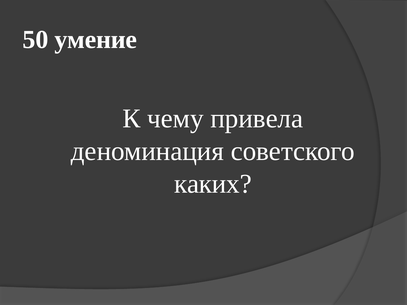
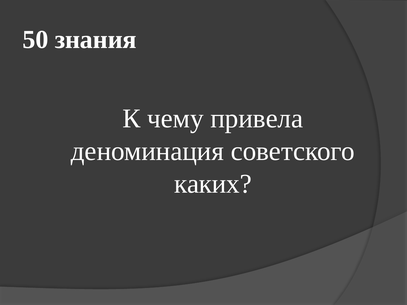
умение: умение -> знания (96, 39)
